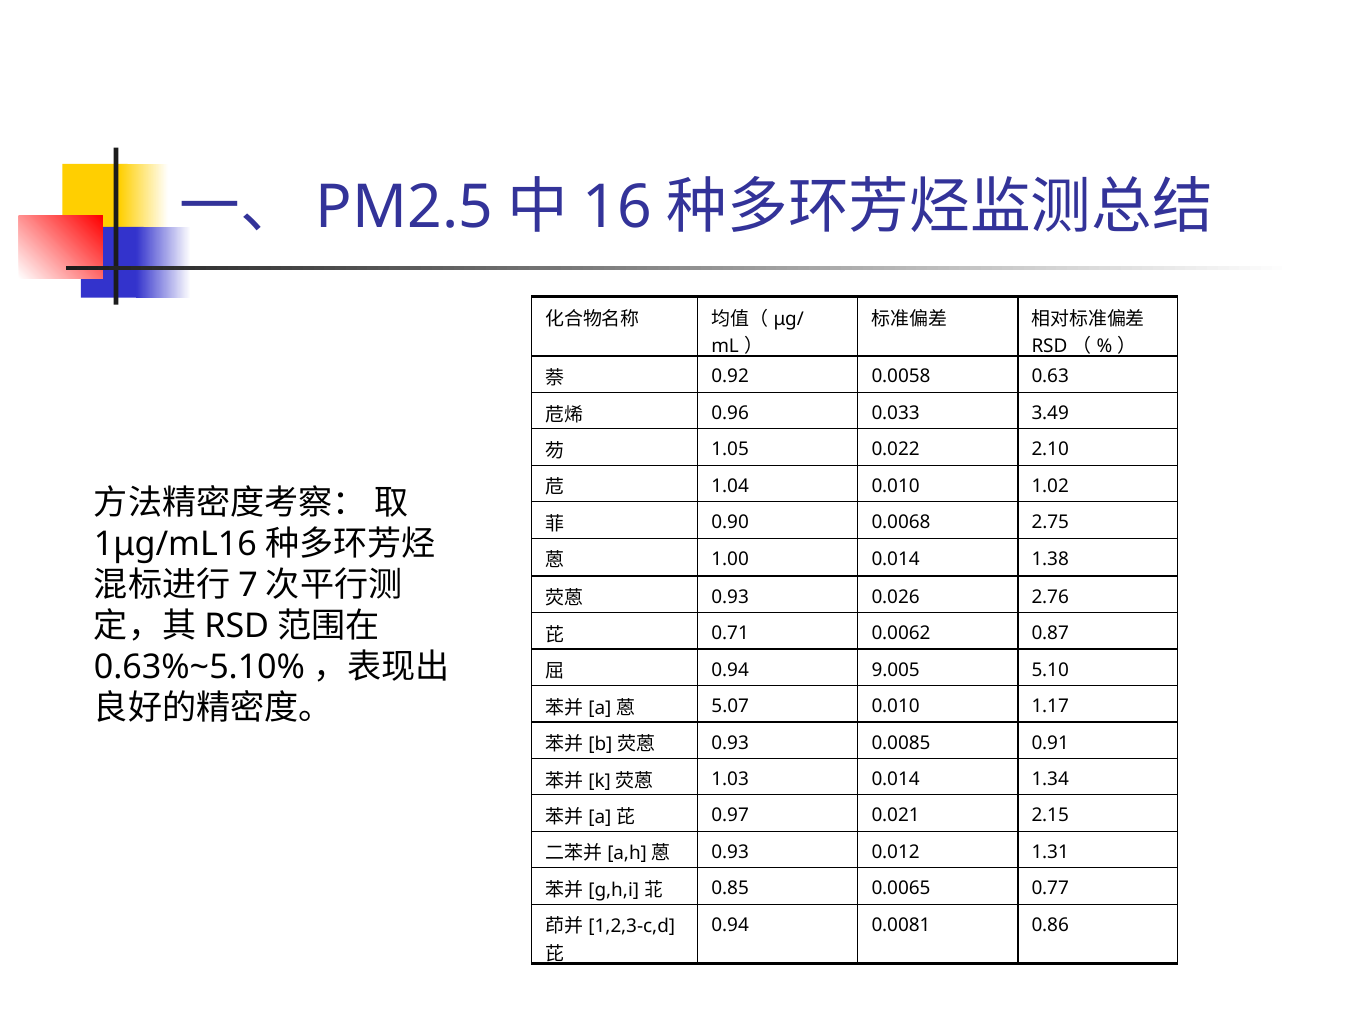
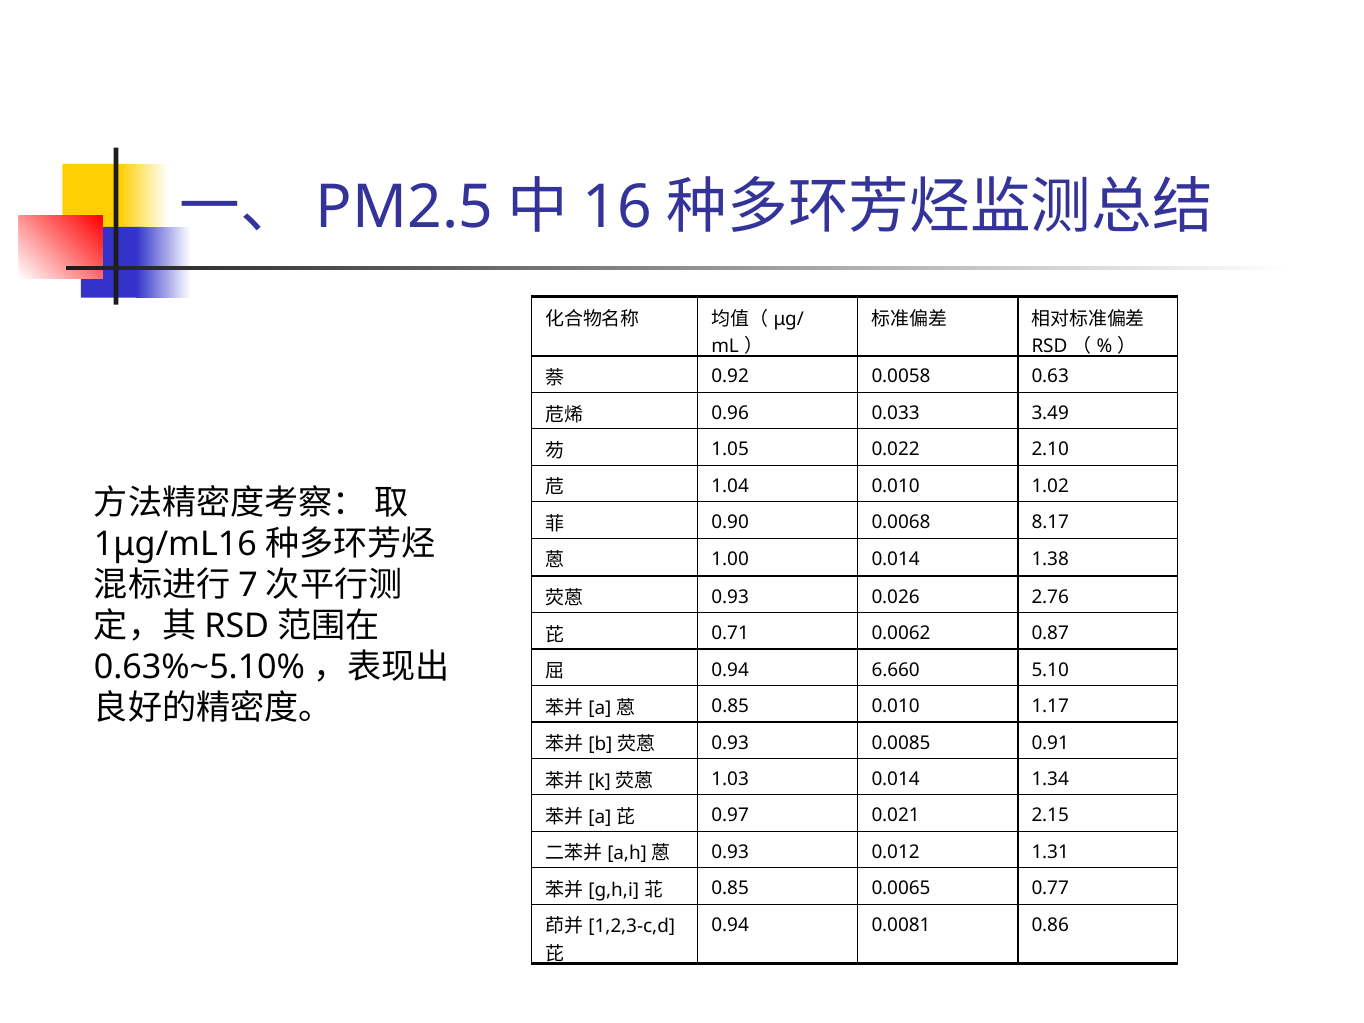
2.75: 2.75 -> 8.17 (1050, 523)
9.005: 9.005 -> 6.660 (896, 670)
5.07: 5.07 -> 0.85 (730, 706)
